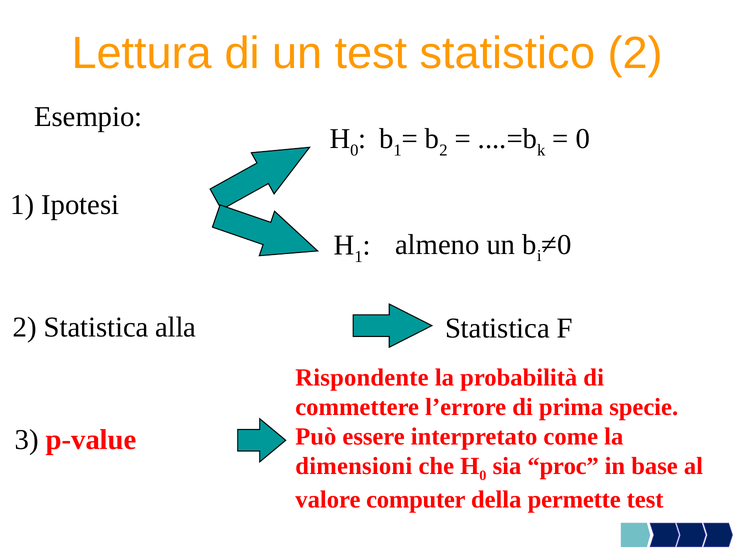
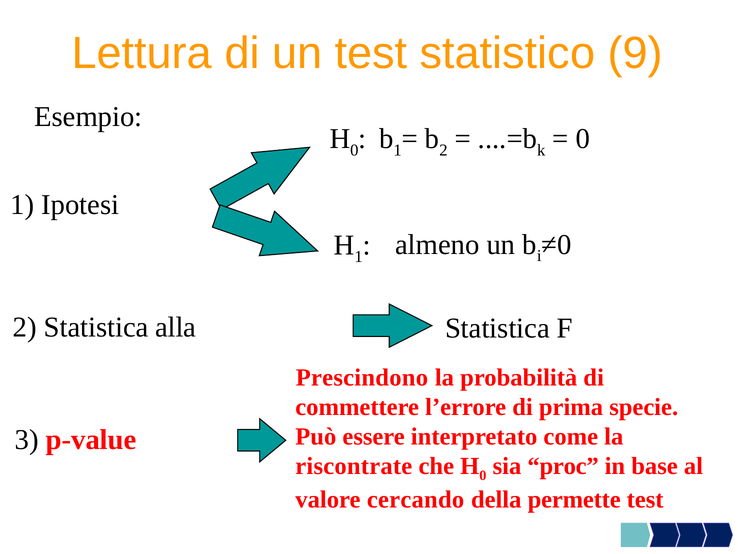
statistico 2: 2 -> 9 (635, 53)
Rispondente: Rispondente -> Prescindono (362, 377)
dimensioni: dimensioni -> riscontrate (354, 466)
computer: computer -> cercando (416, 499)
